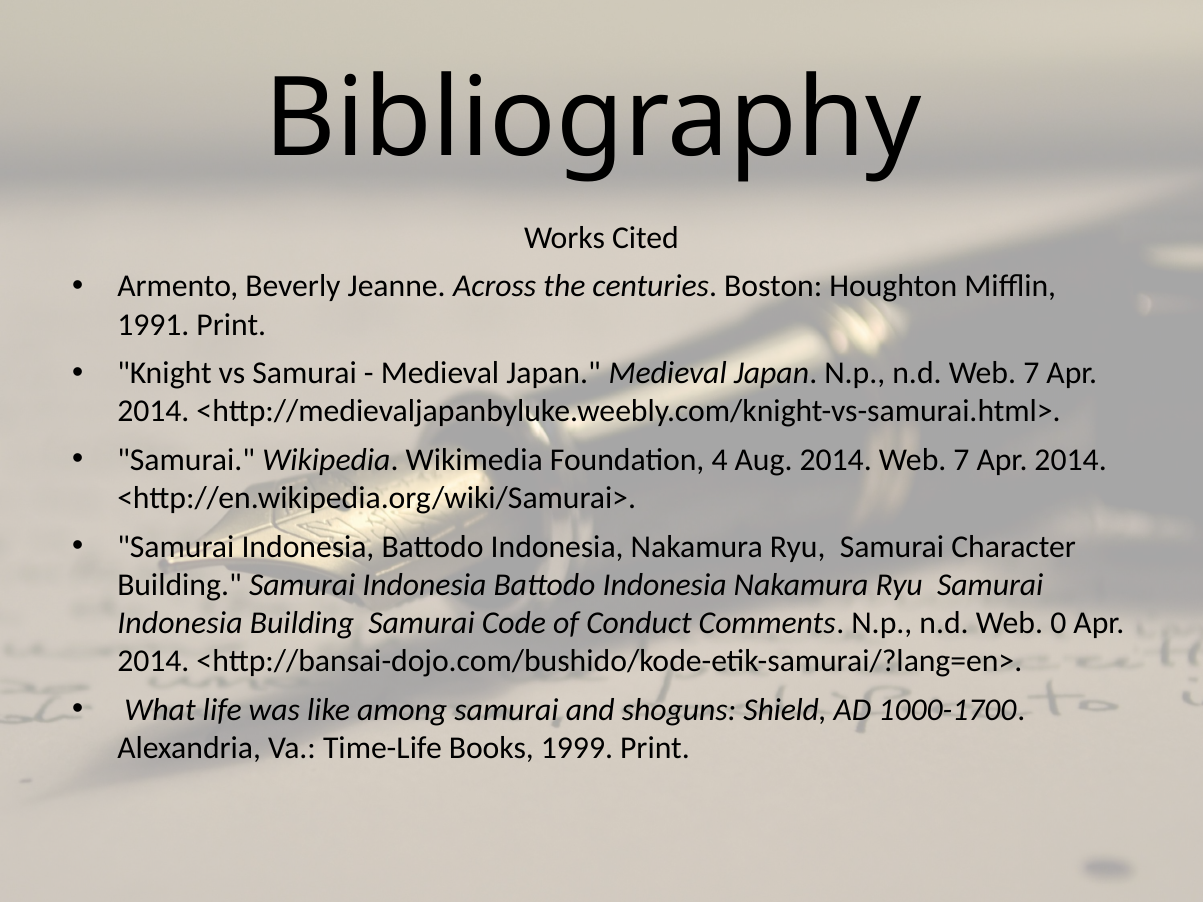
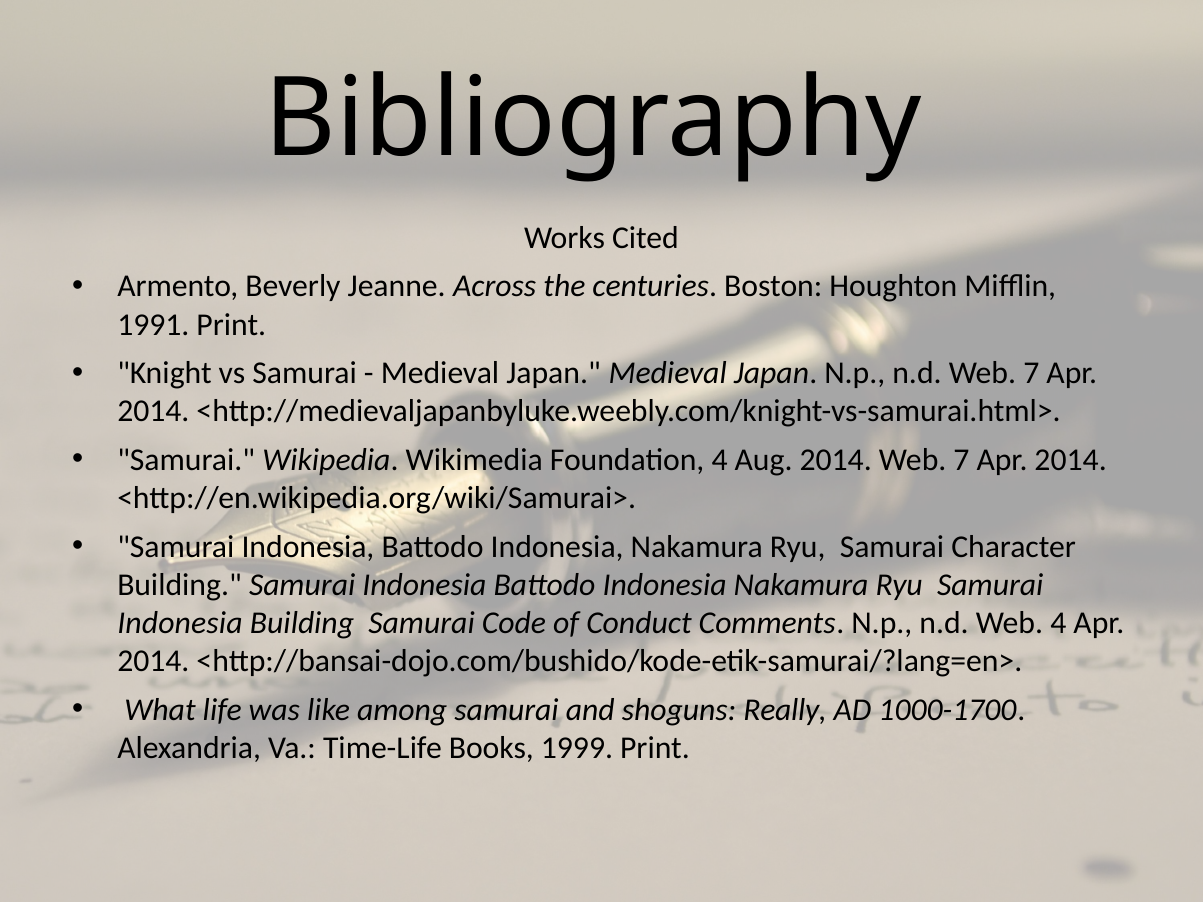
Web 0: 0 -> 4 (1058, 623)
Shield: Shield -> Really (785, 710)
